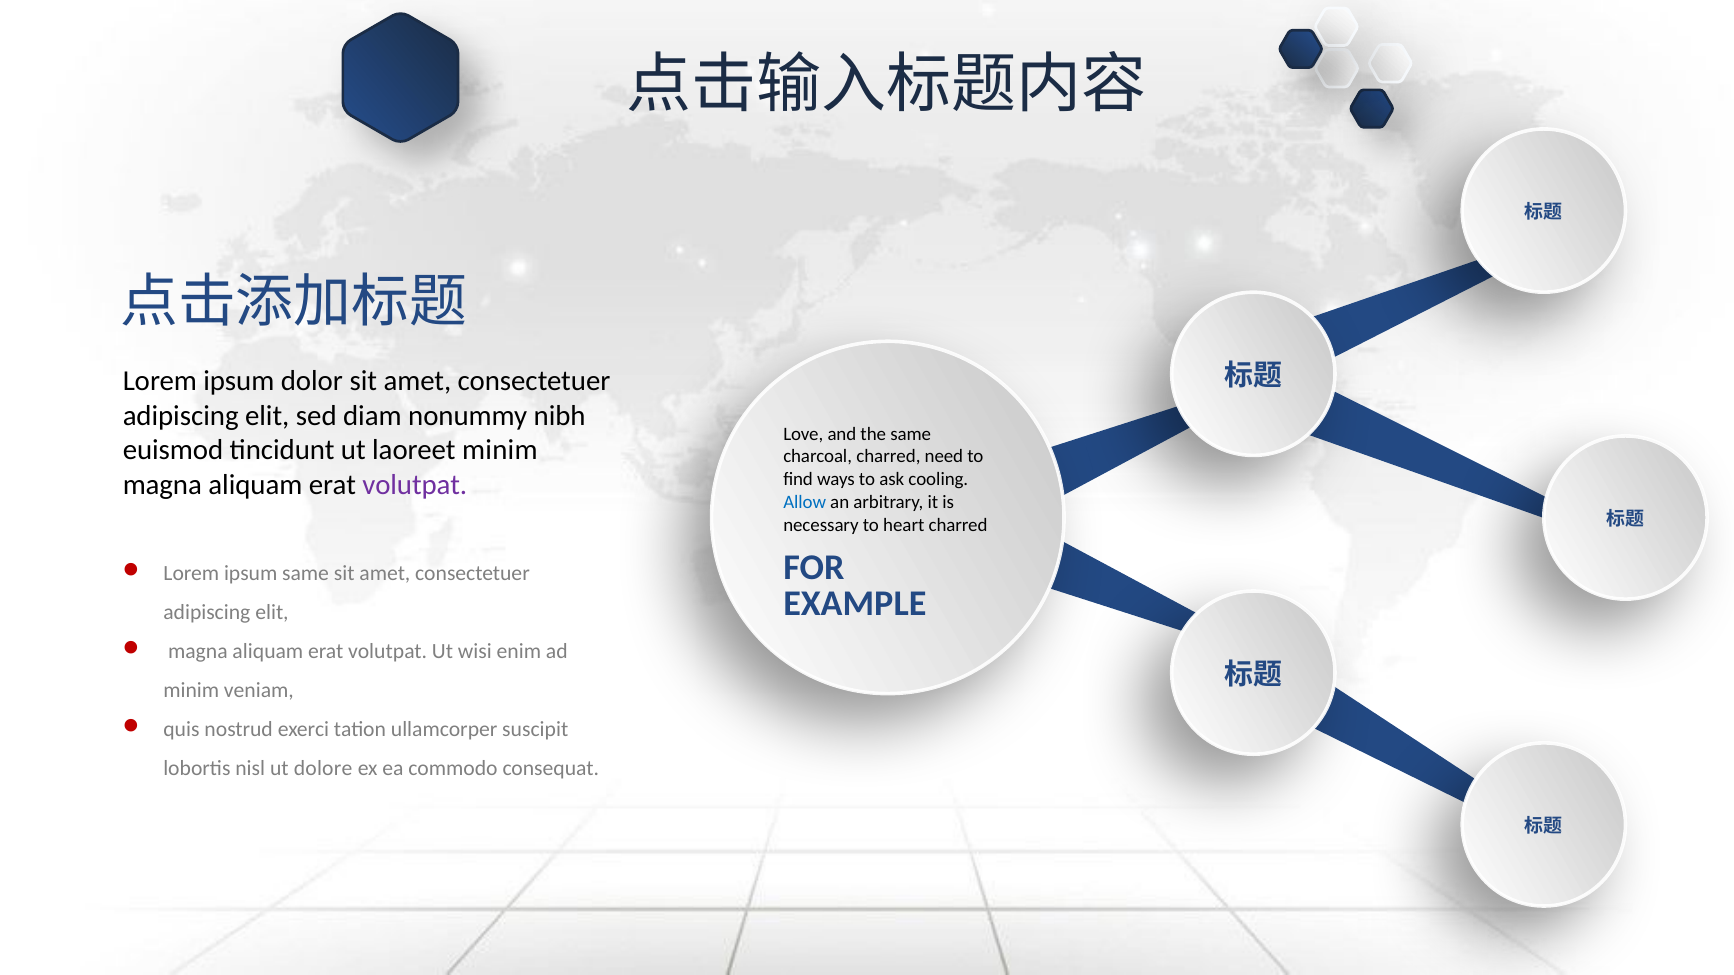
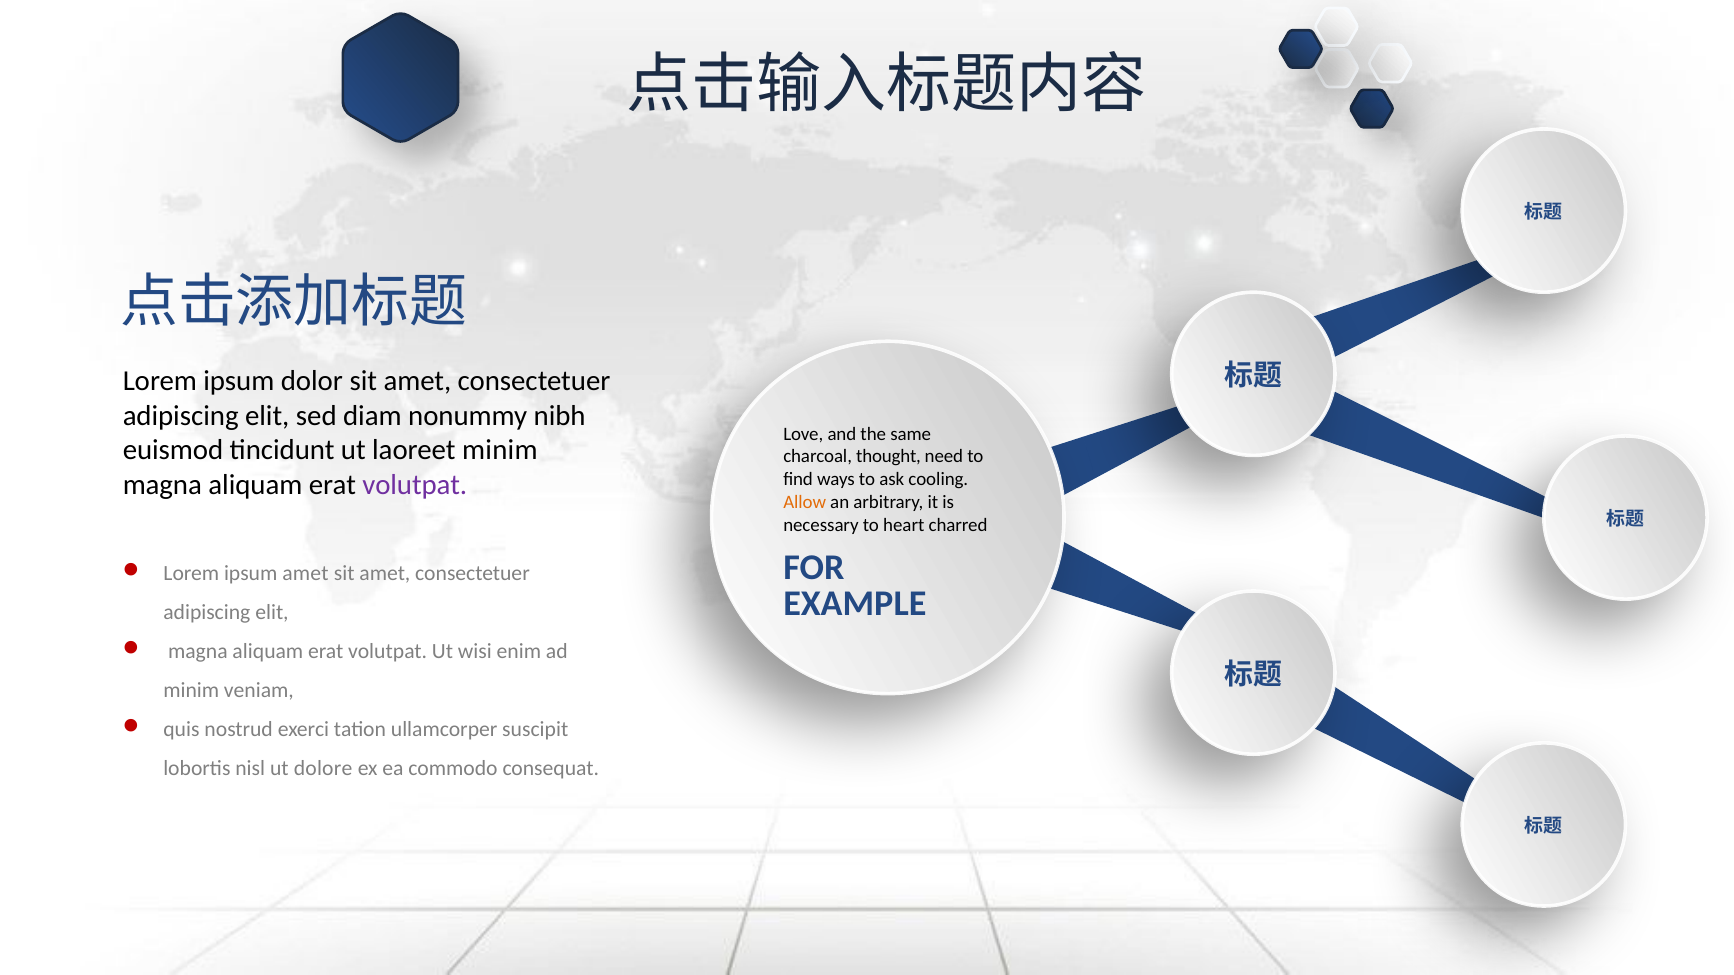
charcoal charred: charred -> thought (889, 457)
Allow colour: blue -> orange (805, 502)
ipsum same: same -> amet (305, 574)
